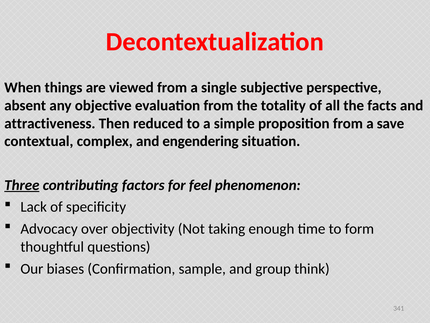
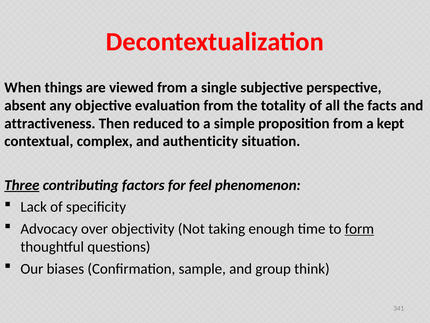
save: save -> kept (391, 123)
engendering: engendering -> authenticity (200, 141)
form underline: none -> present (359, 229)
